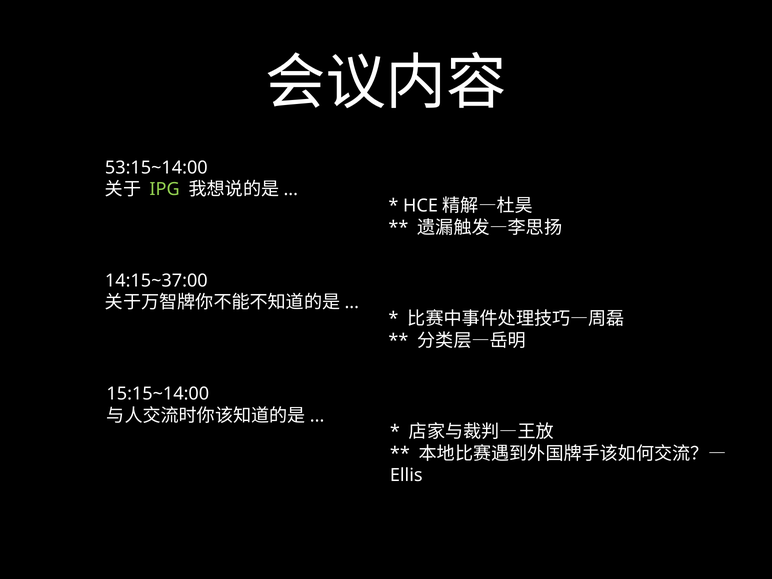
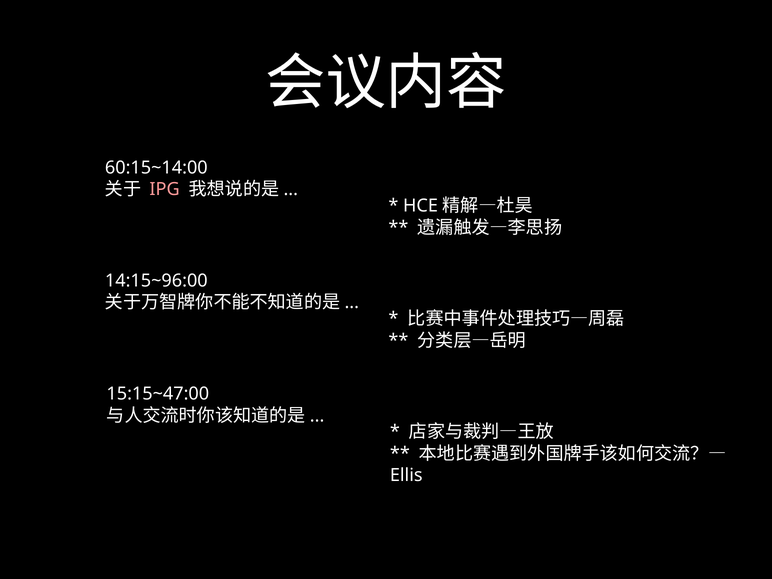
53:15~14:00: 53:15~14:00 -> 60:15~14:00 (156, 168)
IPG colour: light green -> pink (165, 189)
14:15~37:00: 14:15~37:00 -> 14:15~96:00 (156, 281)
15:15~14:00: 15:15~14:00 -> 15:15~47:00 (158, 394)
